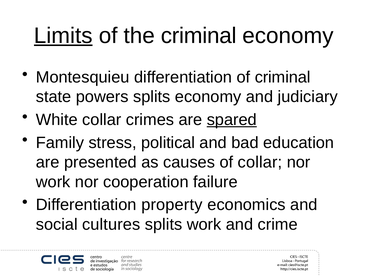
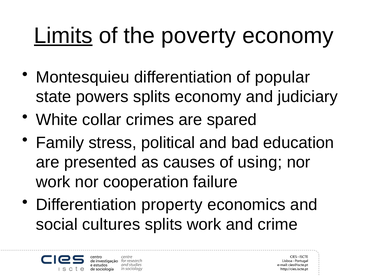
the criminal: criminal -> poverty (199, 36)
of criminal: criminal -> popular (282, 77)
spared underline: present -> none (232, 120)
of collar: collar -> using (260, 162)
